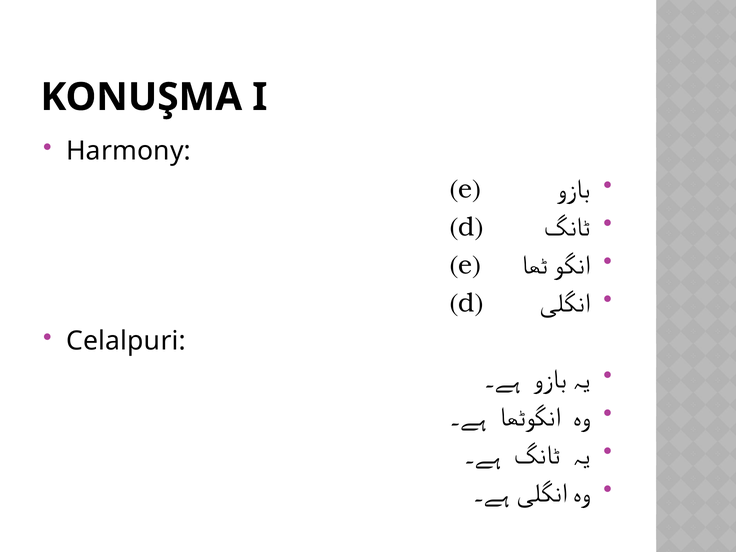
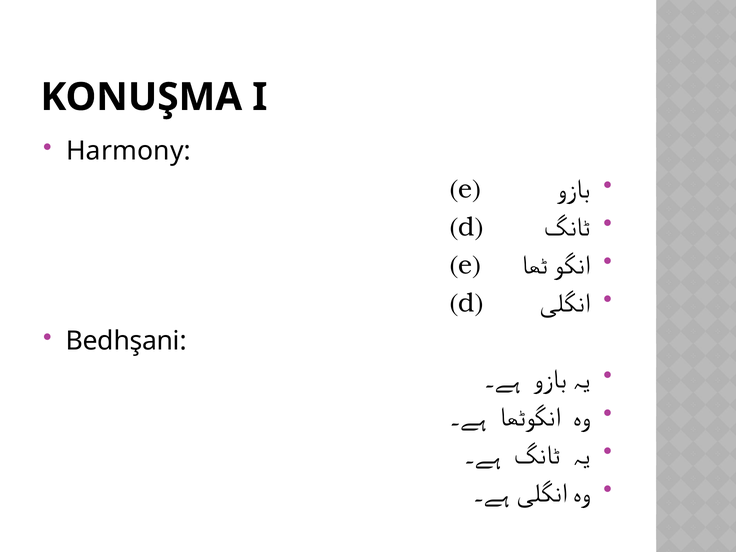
Celalpuri: Celalpuri -> Bedhşani (126, 341)
